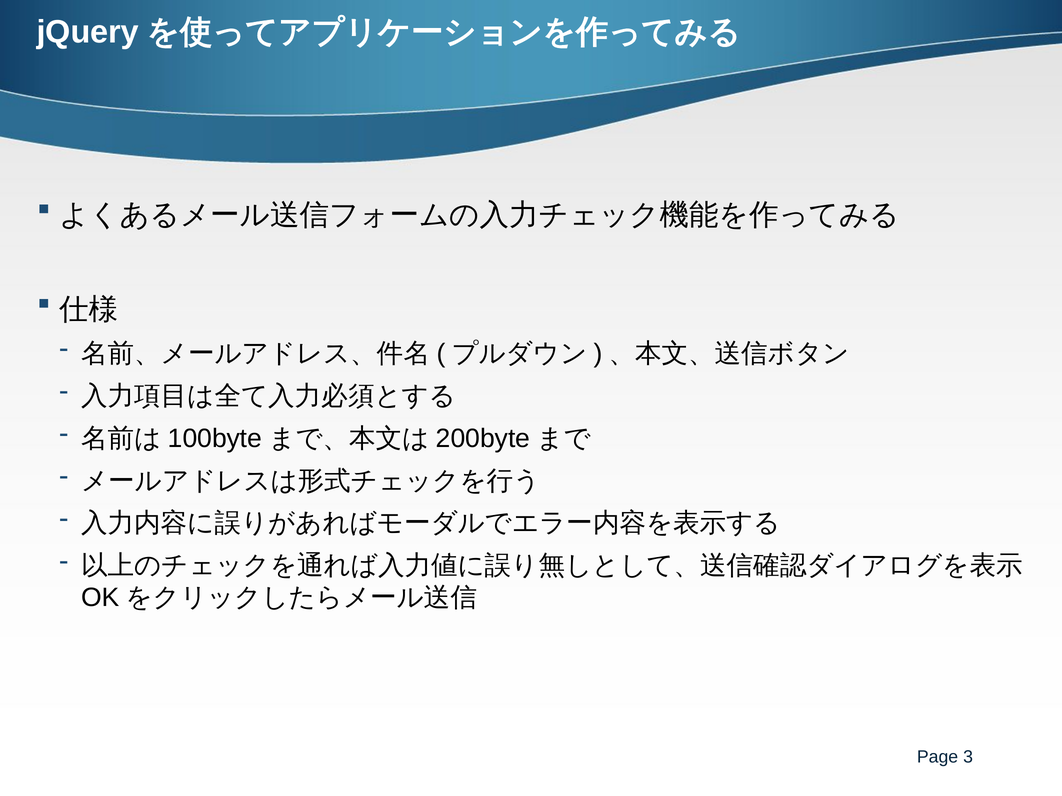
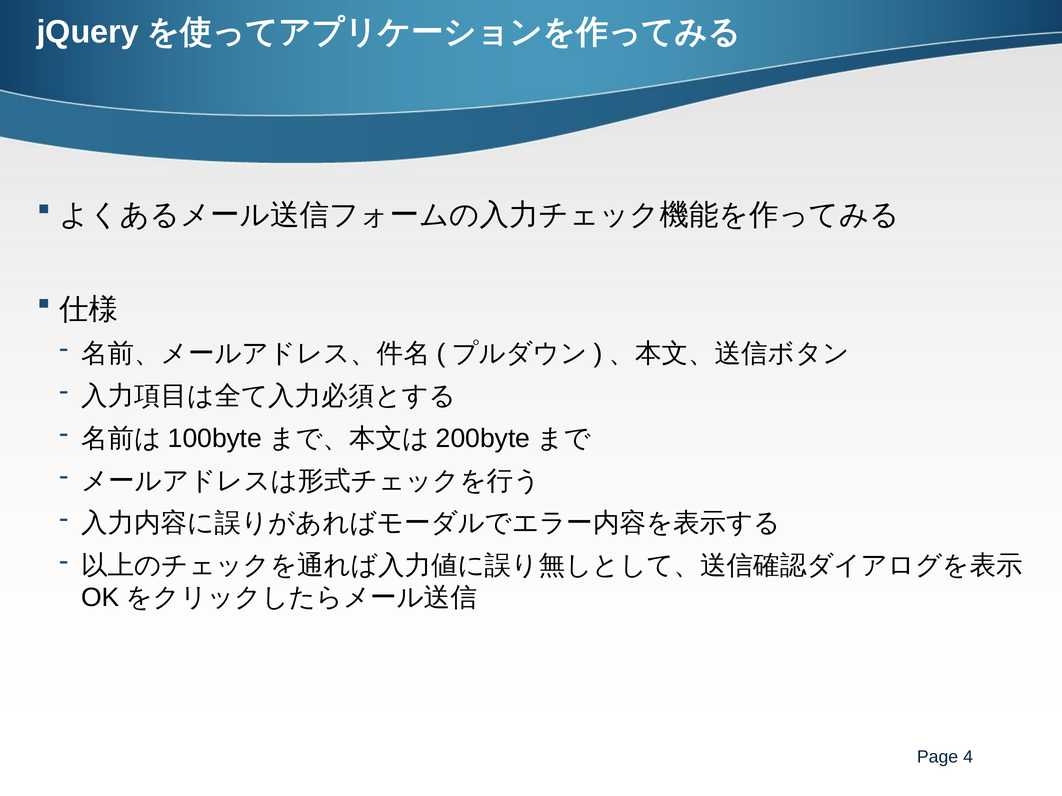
3: 3 -> 4 (968, 758)
